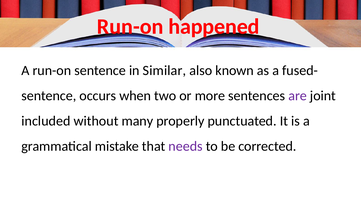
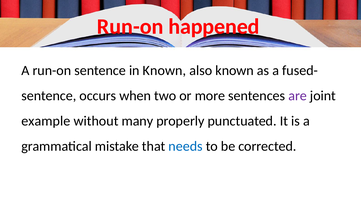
in Similar: Similar -> Known (164, 71)
included: included -> example (46, 121)
needs colour: purple -> blue (186, 146)
